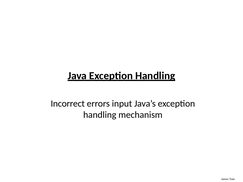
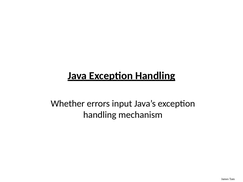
Incorrect: Incorrect -> Whether (68, 104)
